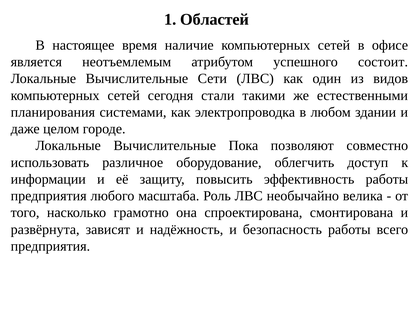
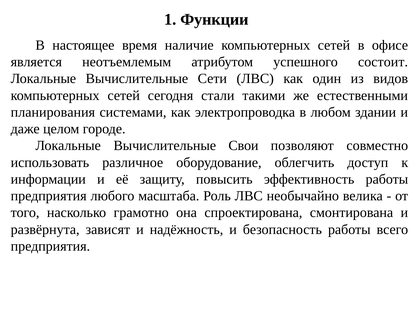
Областей: Областей -> Функции (214, 20)
Пока: Пока -> Свои (243, 146)
